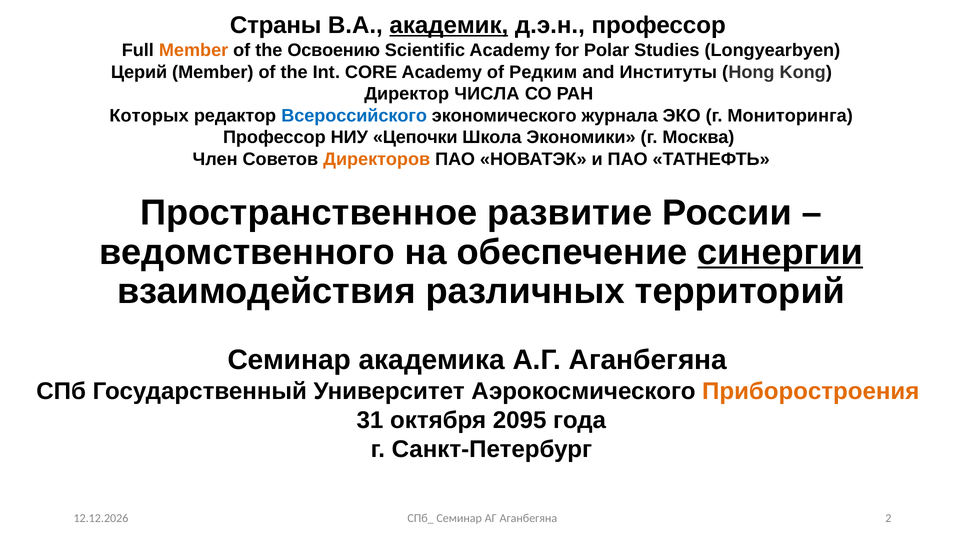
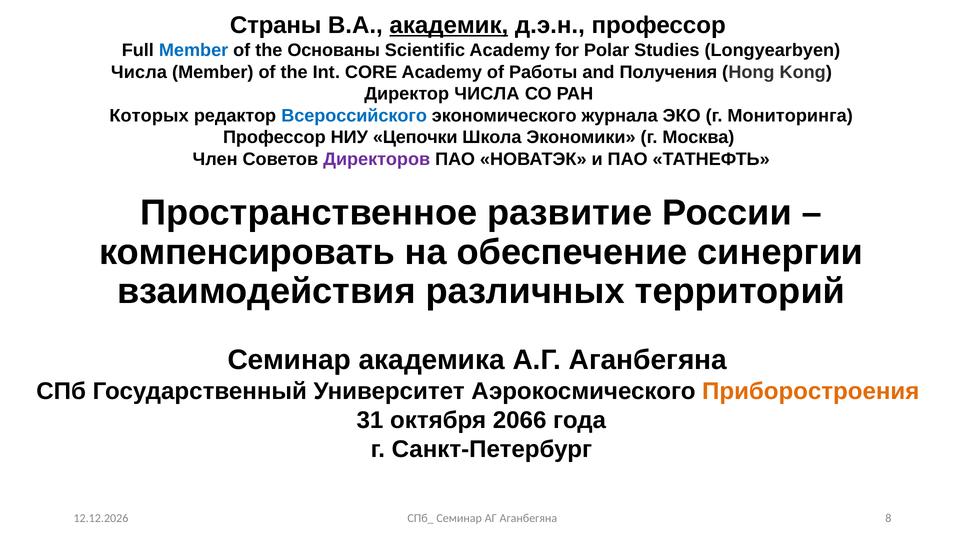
Member colour: orange -> blue (194, 50)
Освоению: Освоению -> Основаны (334, 50)
Церий: Церий -> Числа (139, 72)
Редким: Редким -> Работы (543, 72)
Институты: Институты -> Получения (668, 72)
Директоров colour: orange -> purple (377, 159)
ведомственного: ведомственного -> компенсировать (247, 252)
синергии underline: present -> none (780, 252)
2095: 2095 -> 2066 (520, 420)
2: 2 -> 8 (888, 518)
